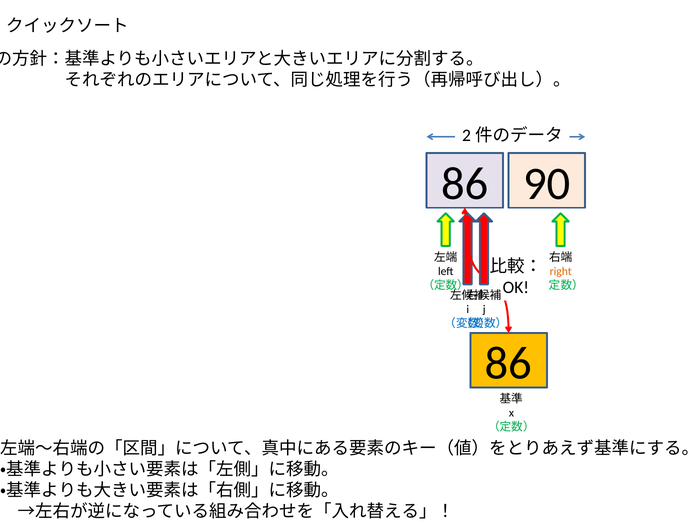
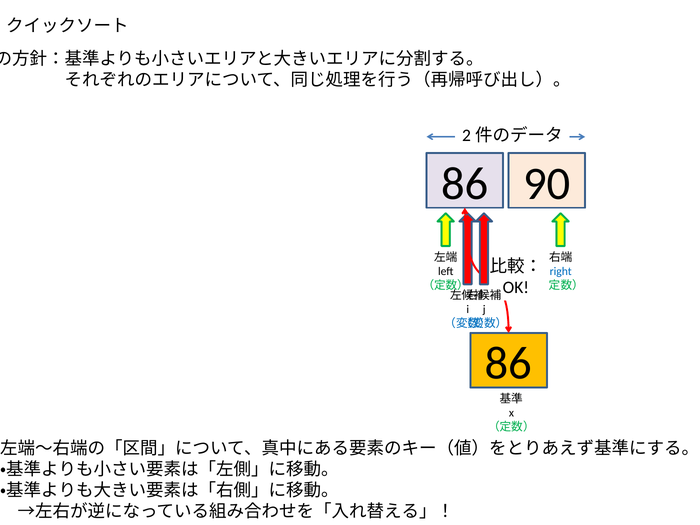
right colour: orange -> blue (561, 271)
